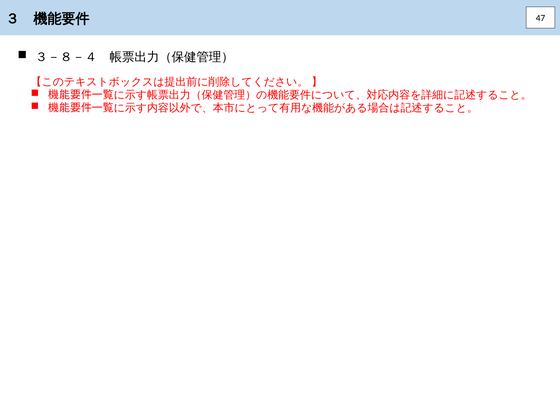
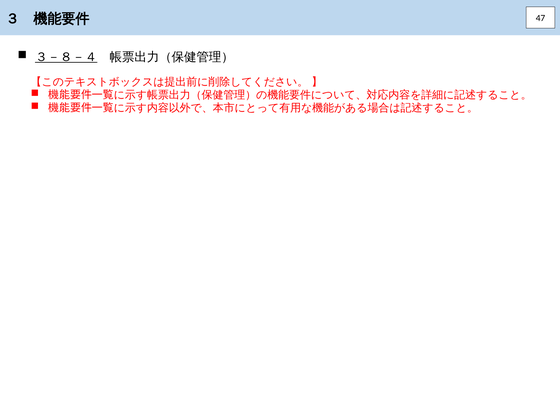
３－８－４ underline: none -> present (66, 57)
